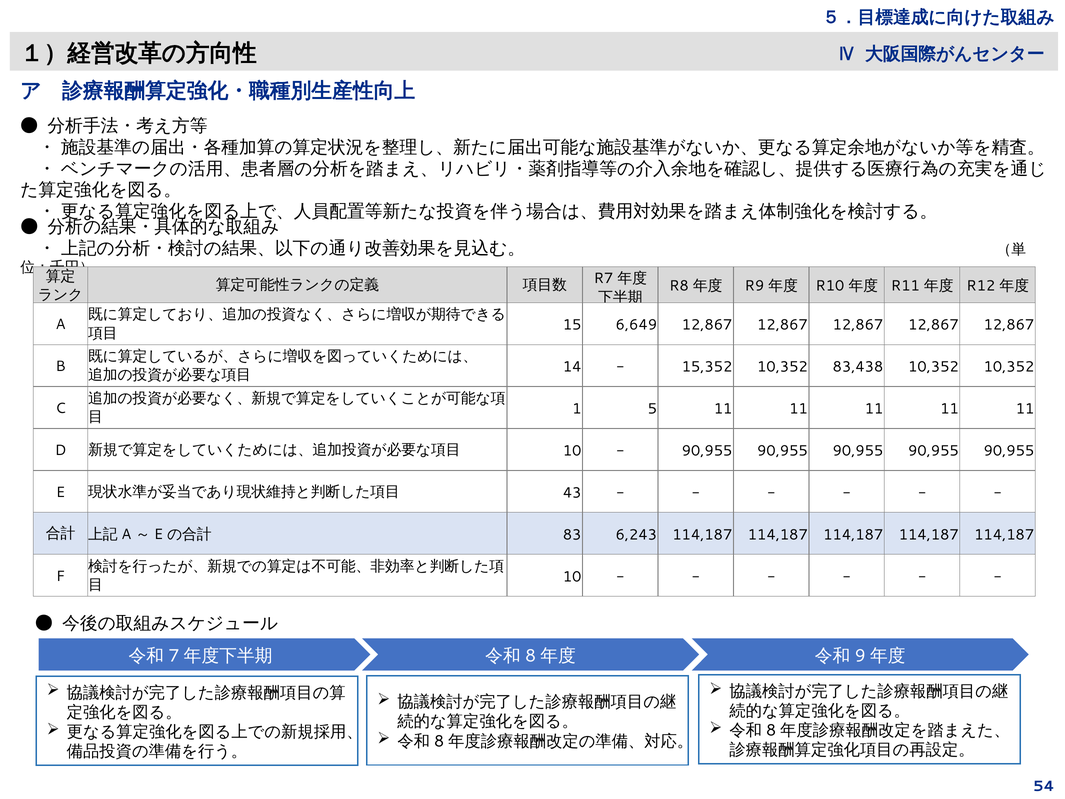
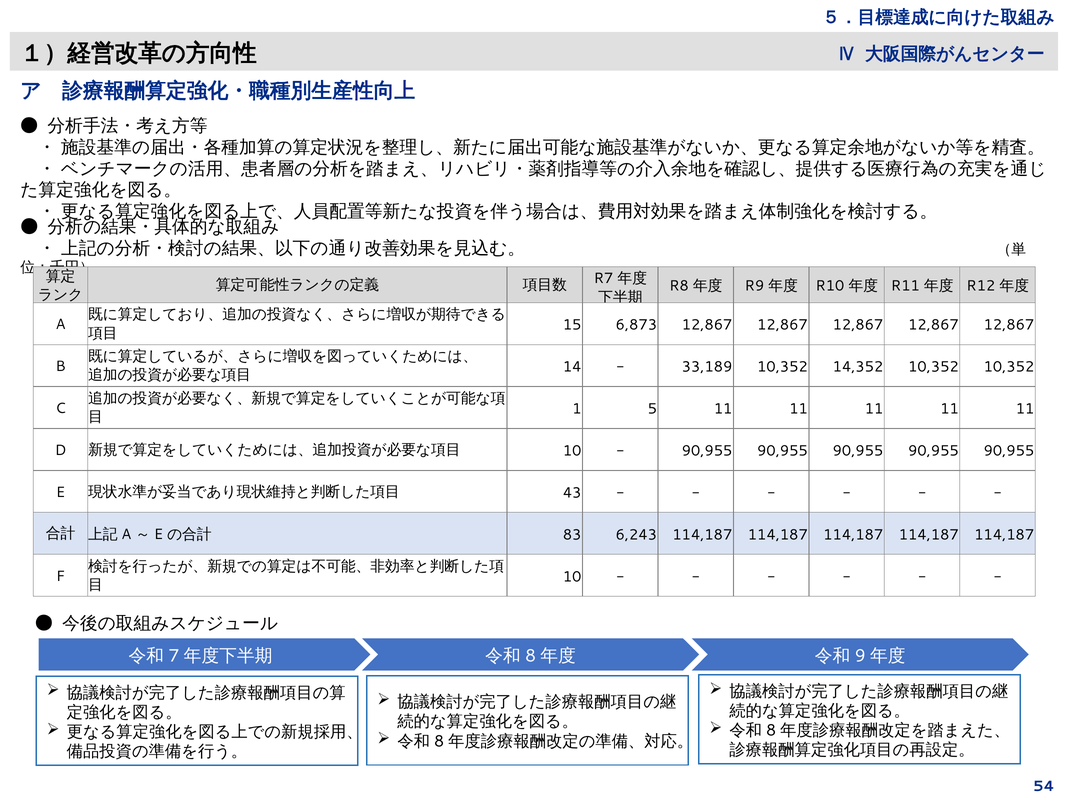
6,649: 6,649 -> 6,873 (636, 325)
15,352: 15,352 -> 33,189 (707, 367)
83,438: 83,438 -> 14,352 (858, 367)
